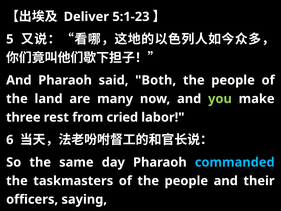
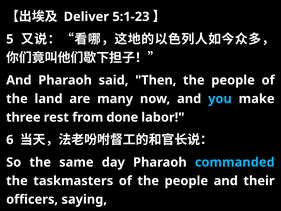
Both: Both -> Then (156, 80)
you colour: light green -> light blue (220, 99)
cried: cried -> done (122, 117)
